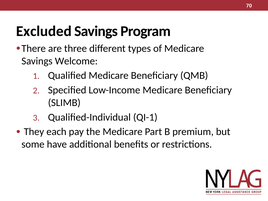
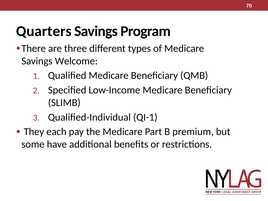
Excluded: Excluded -> Quarters (44, 31)
